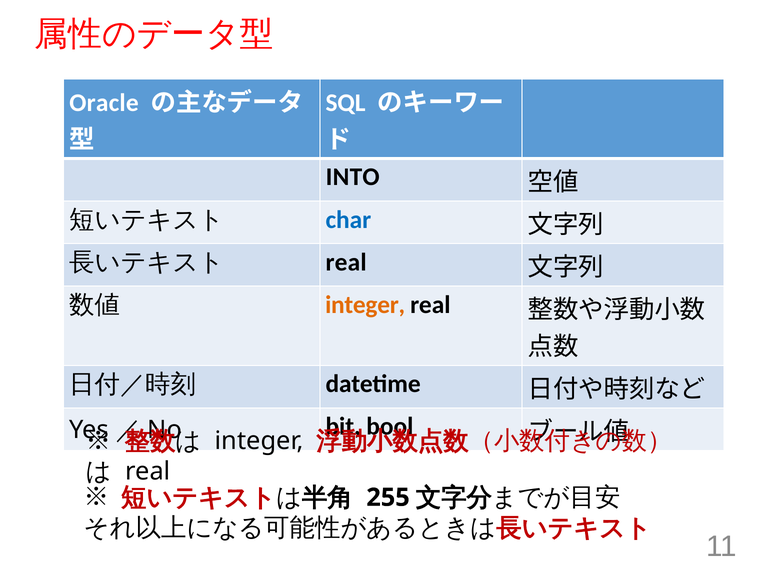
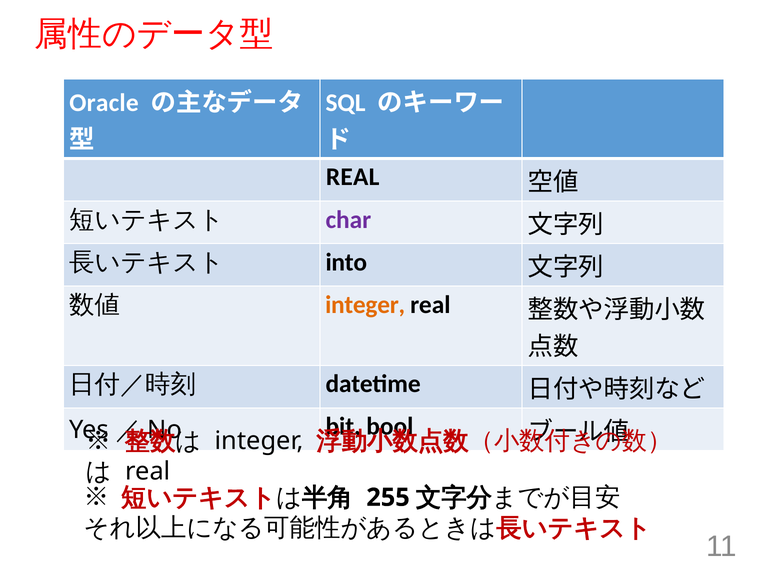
INTO: INTO -> REAL (353, 177)
char colour: blue -> purple (348, 220)
real: real -> into (346, 262)
